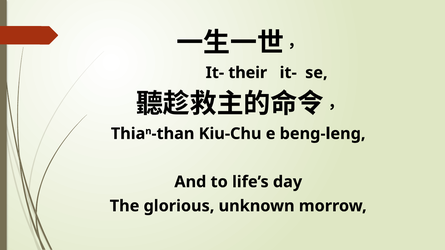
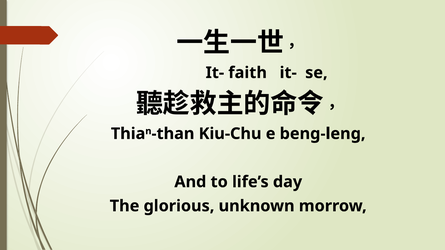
their: their -> faith (248, 73)
